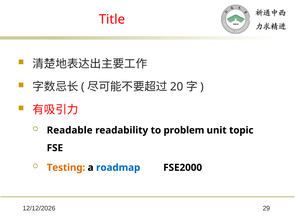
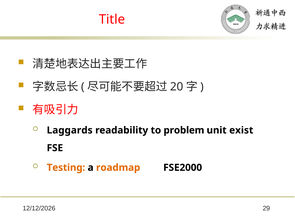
Readable: Readable -> Laggards (70, 130)
topic: topic -> exist (241, 130)
roadmap colour: blue -> orange (118, 168)
